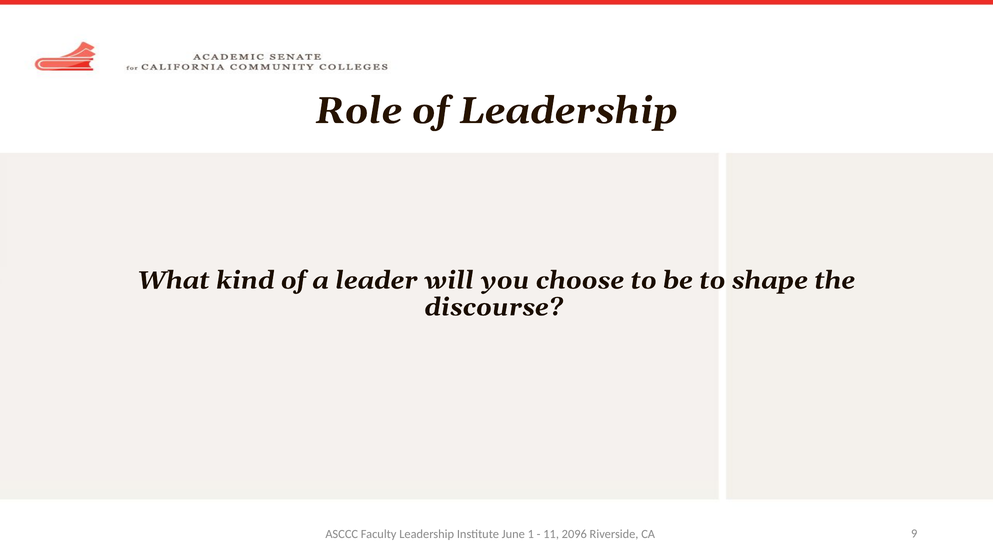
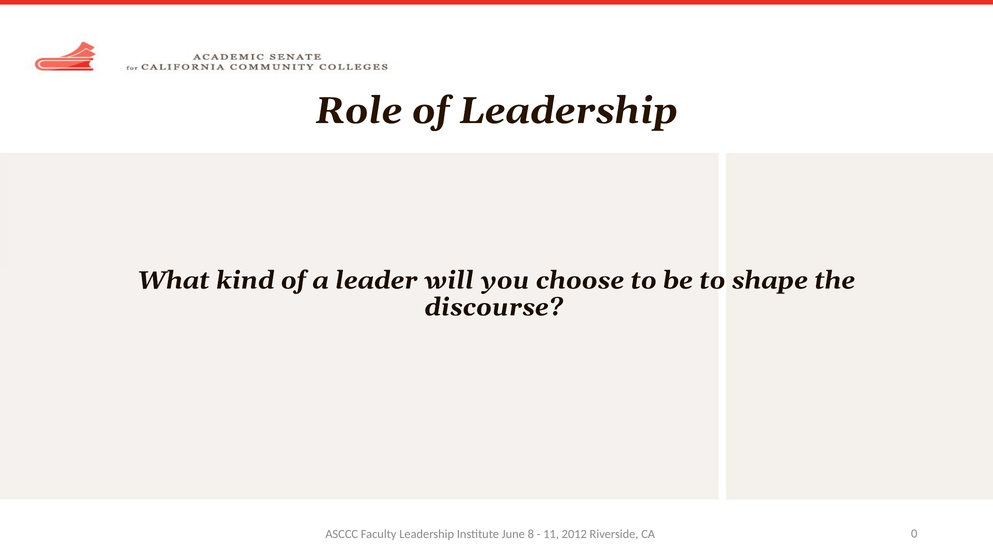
1: 1 -> 8 (531, 534)
2096: 2096 -> 2012 (574, 534)
9: 9 -> 0 (914, 533)
